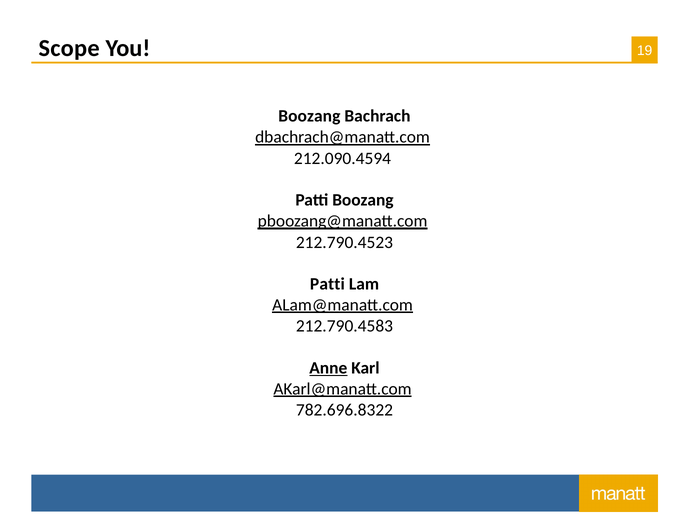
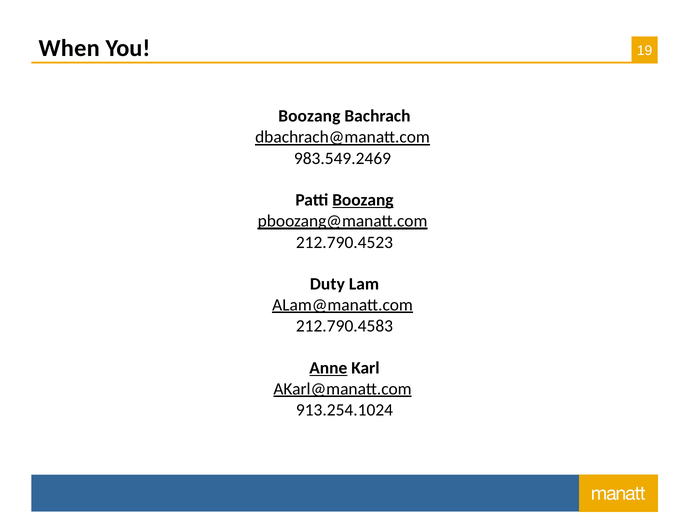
Scope: Scope -> When (69, 48)
212.090.4594: 212.090.4594 -> 983.549.2469 (342, 159)
Boozang underline: none -> present (363, 200)
Patti: Patti -> Duty (327, 284)
782.696.8322: 782.696.8322 -> 913.254.1024 (344, 410)
